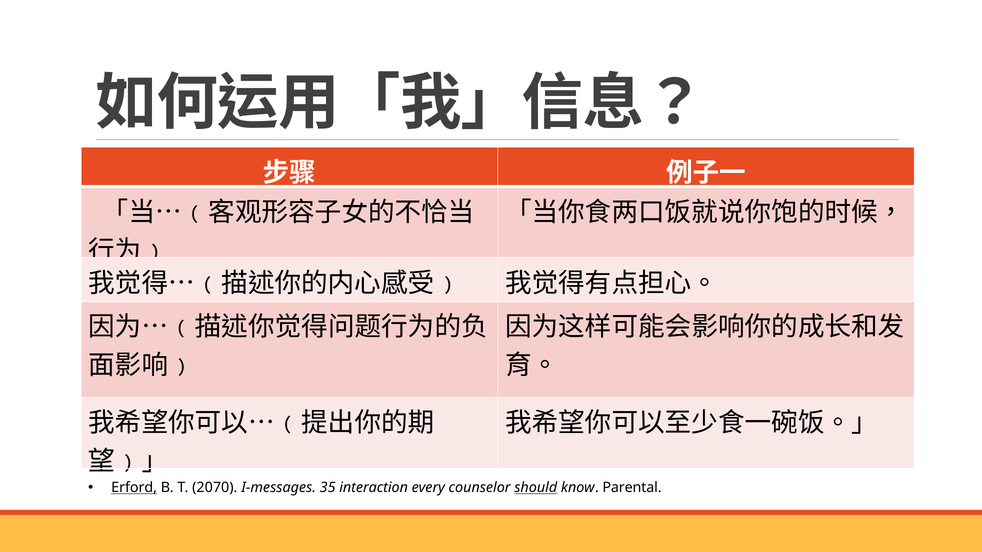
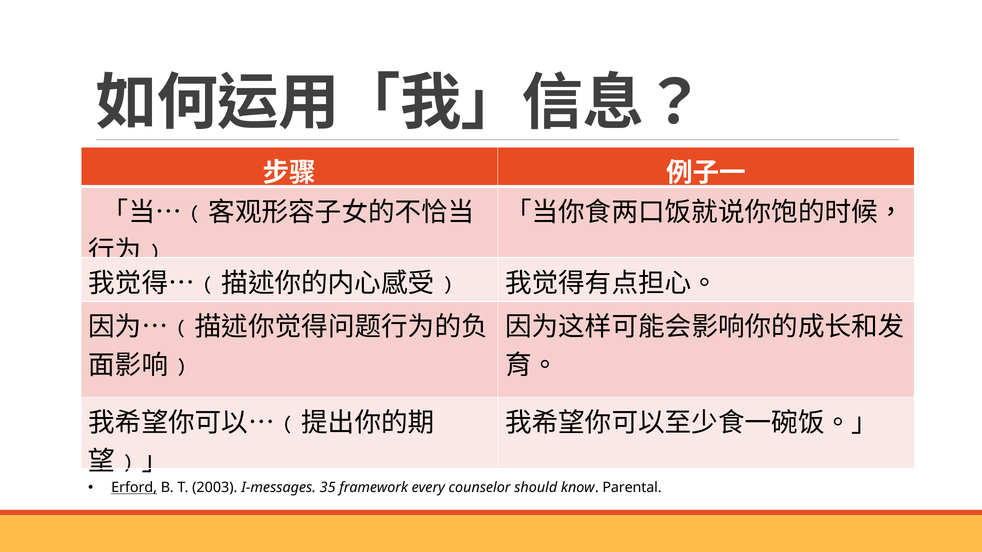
2070: 2070 -> 2003 (215, 488)
interaction: interaction -> framework (374, 488)
should underline: present -> none (536, 488)
